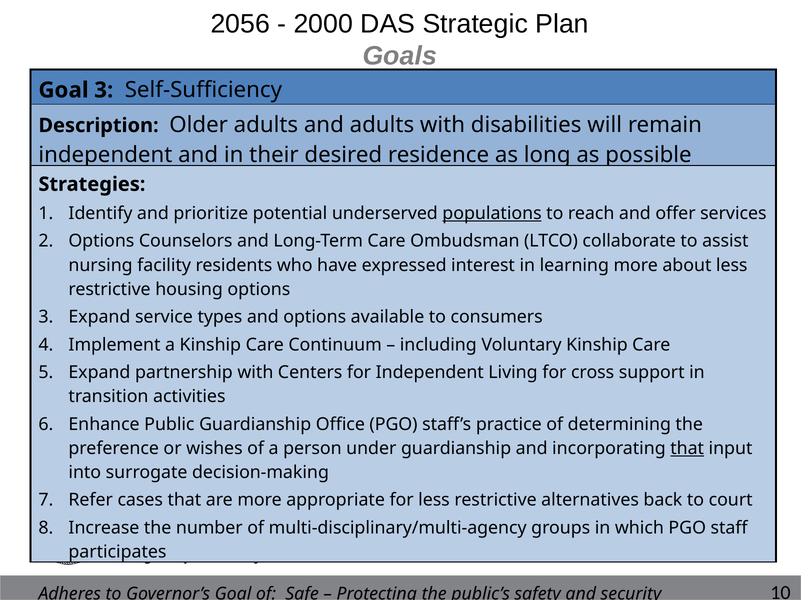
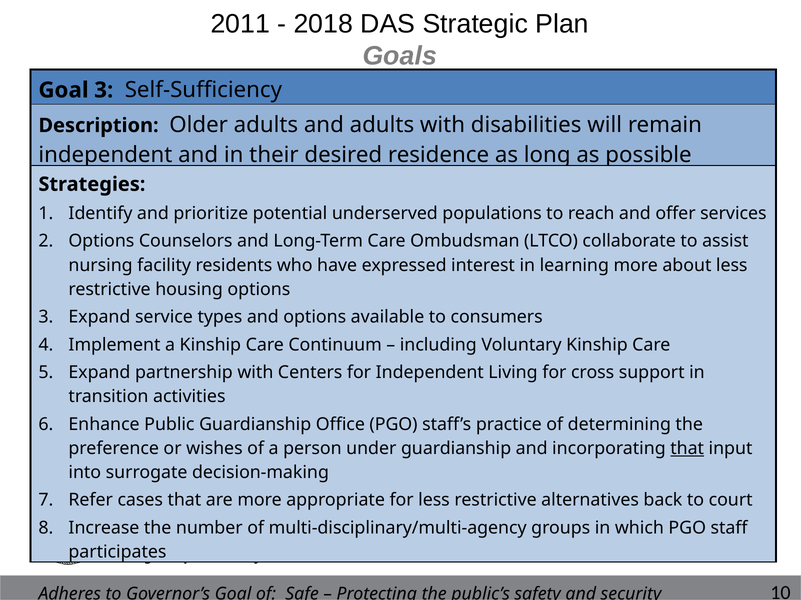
2056: 2056 -> 2011 (240, 24)
2000: 2000 -> 2018 (323, 24)
populations underline: present -> none (492, 214)
